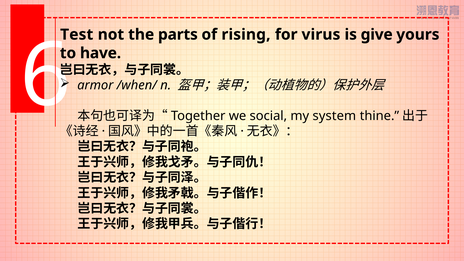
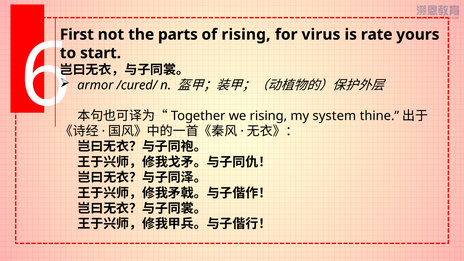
Test: Test -> First (77, 35)
give: give -> rate (377, 35)
have: have -> start (101, 53)
/when/: /when/ -> /cured/ (137, 85)
we social: social -> rising (268, 116)
